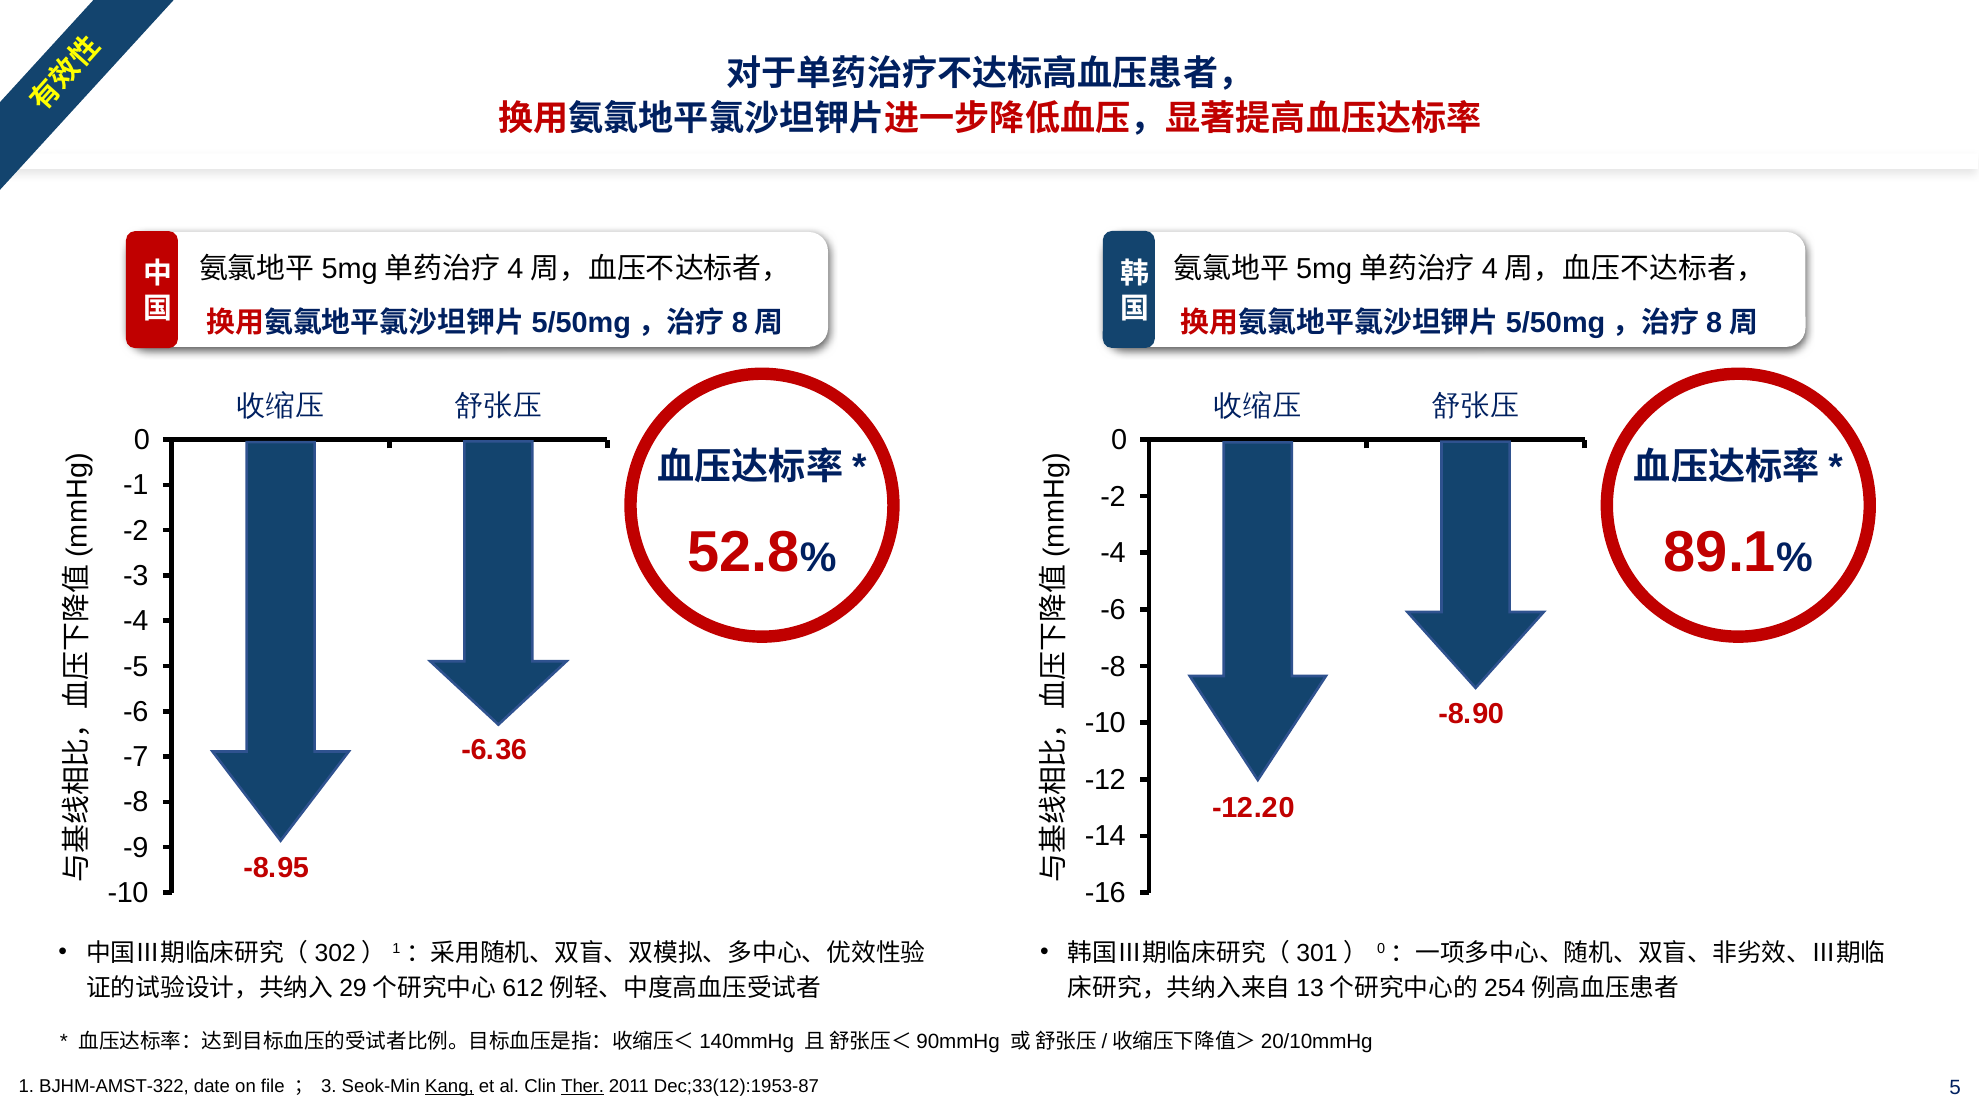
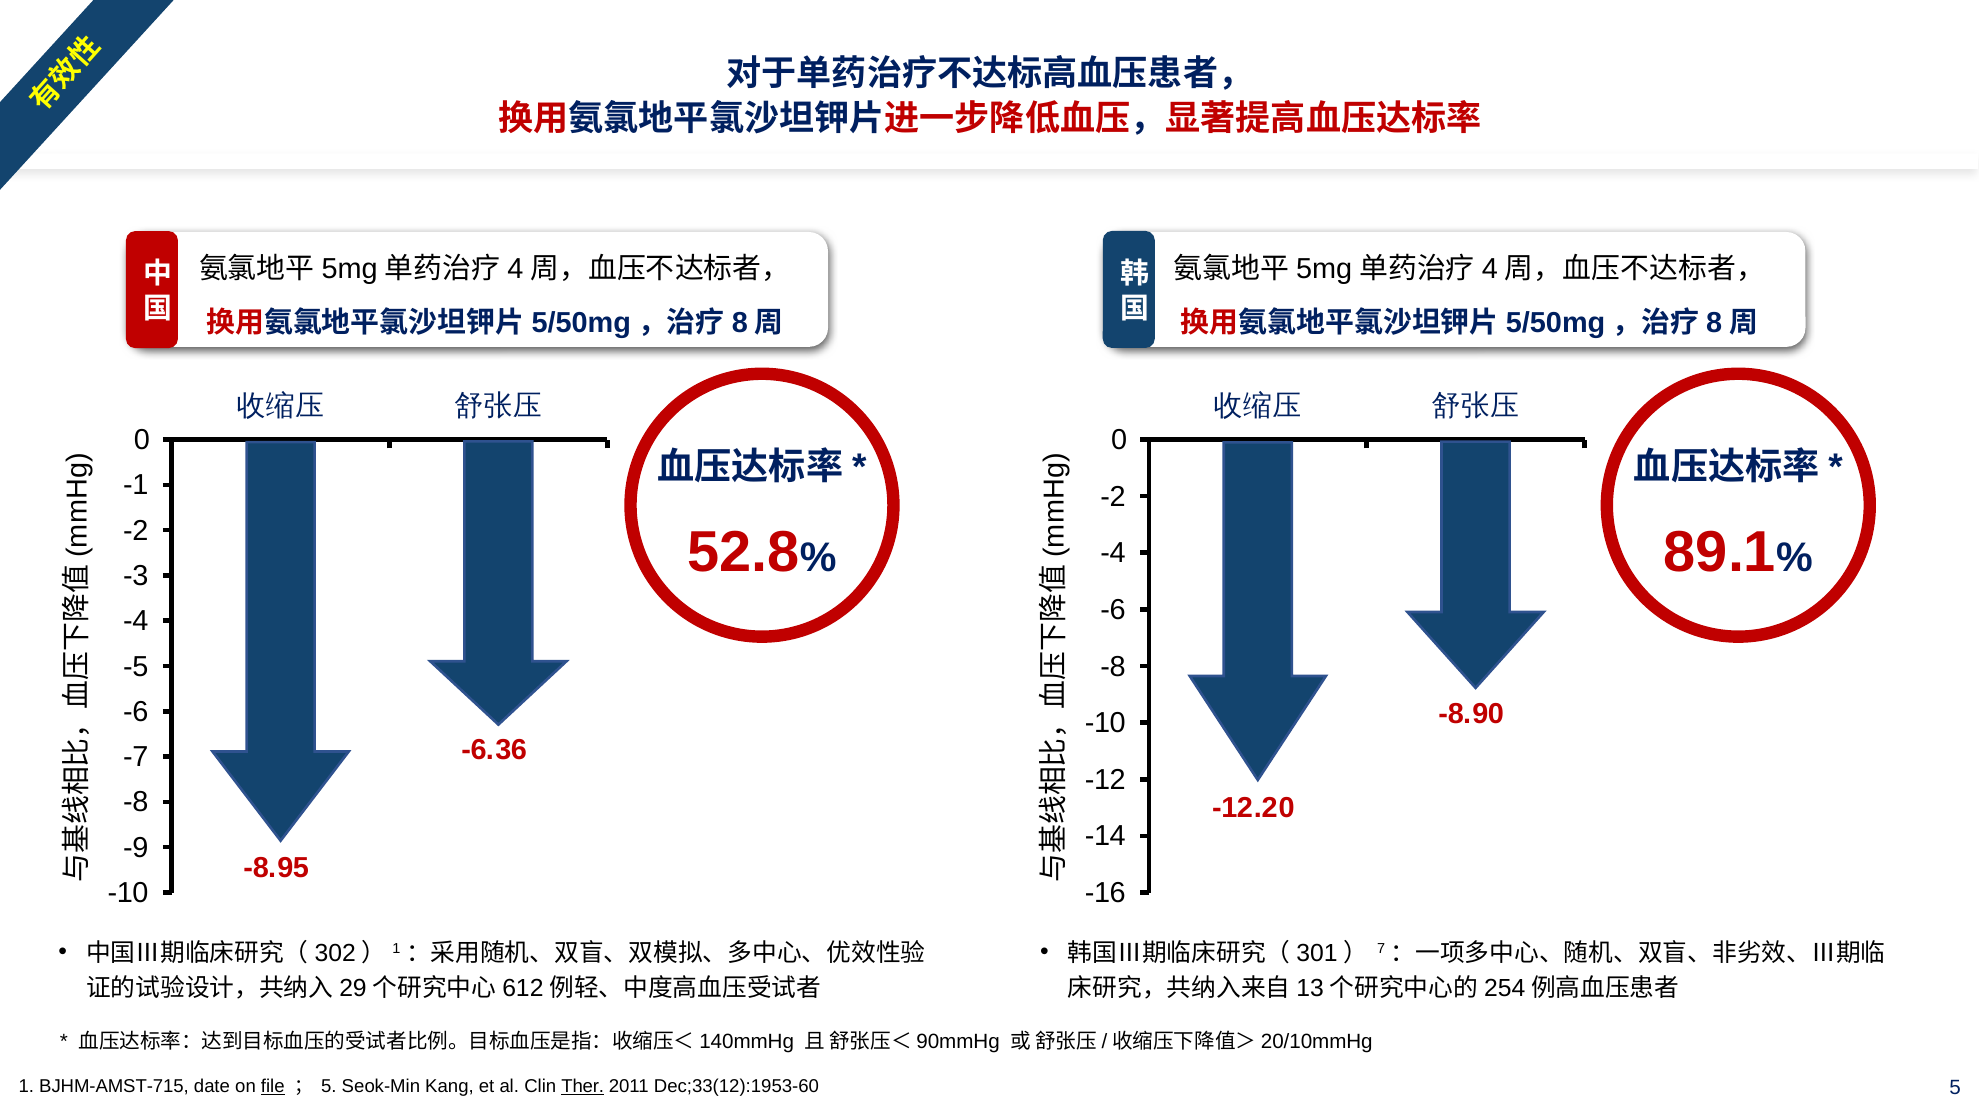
0: 0 -> 7 (1381, 949)
BJHM-AMST-322: BJHM-AMST-322 -> BJHM-AMST-715 (114, 1087)
file underline: none -> present (273, 1087)
3: 3 -> 5 (329, 1087)
Kang underline: present -> none (449, 1087)
Dec;33(12):1953-87: Dec;33(12):1953-87 -> Dec;33(12):1953-60 (736, 1087)
